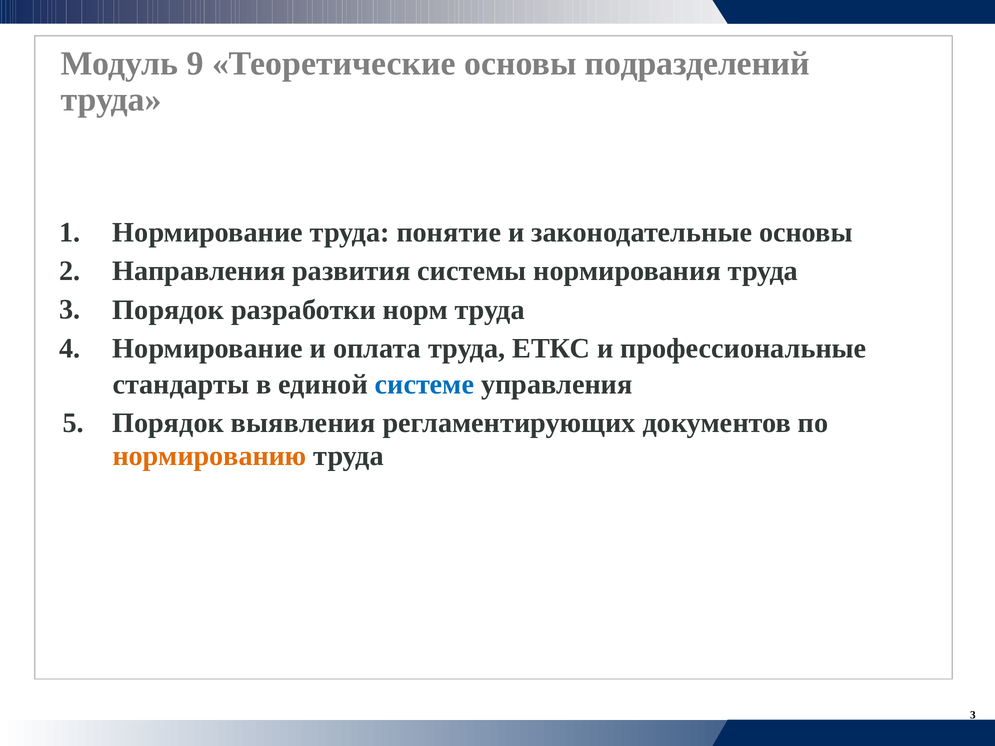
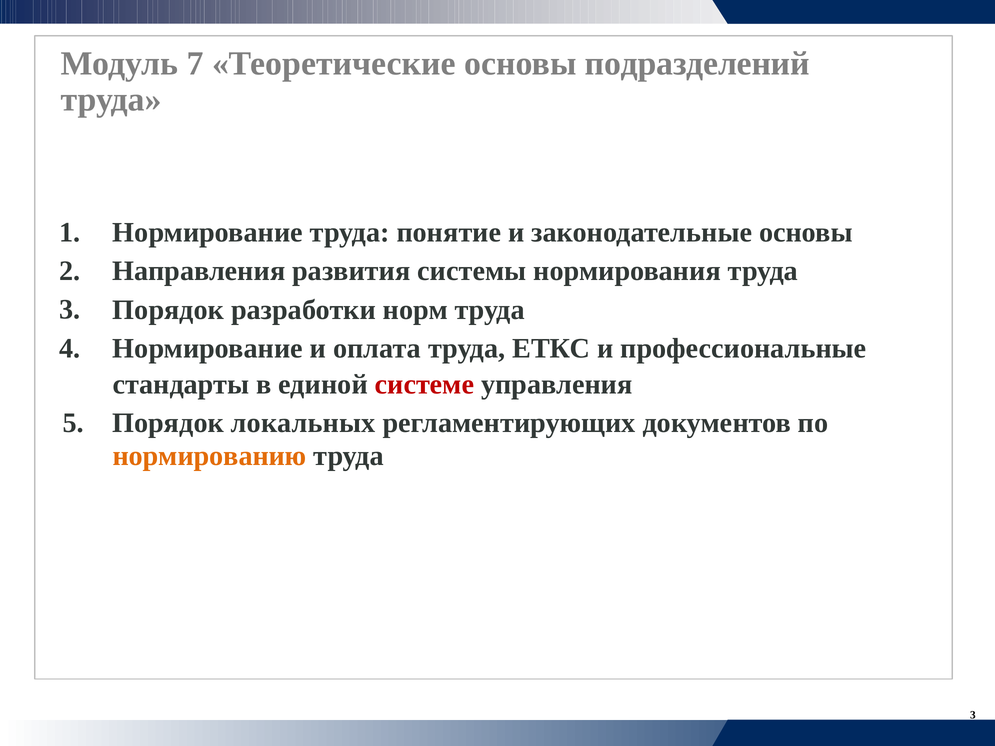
9: 9 -> 7 (195, 64)
системе colour: blue -> red (424, 384)
выявления: выявления -> локальных (303, 423)
